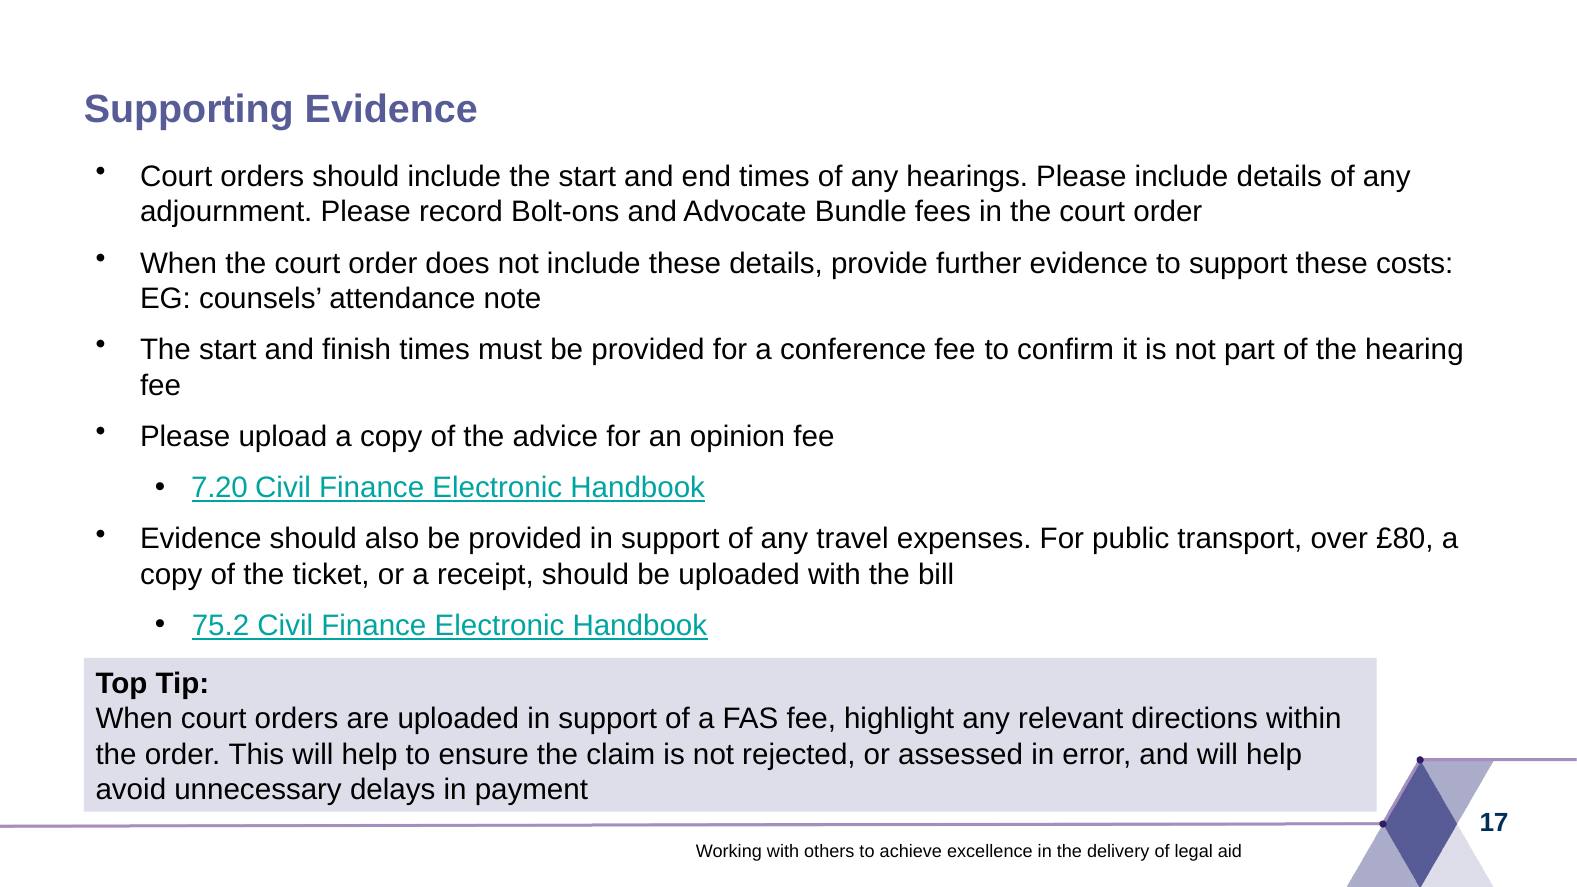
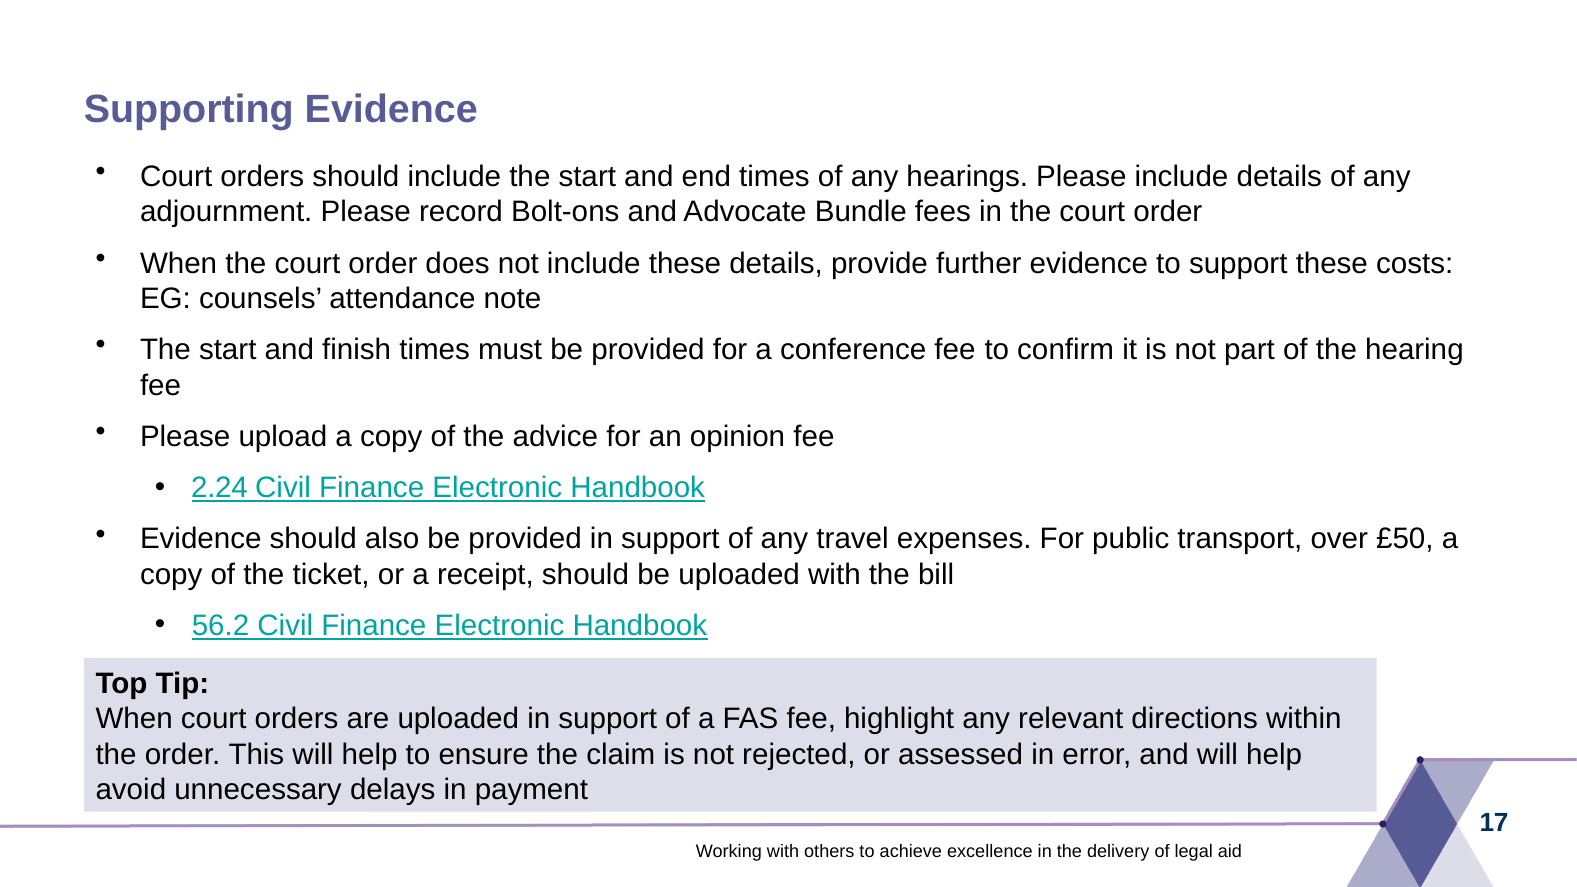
7.20: 7.20 -> 2.24 (220, 488)
£80: £80 -> £50 (1405, 539)
75.2: 75.2 -> 56.2 (220, 626)
